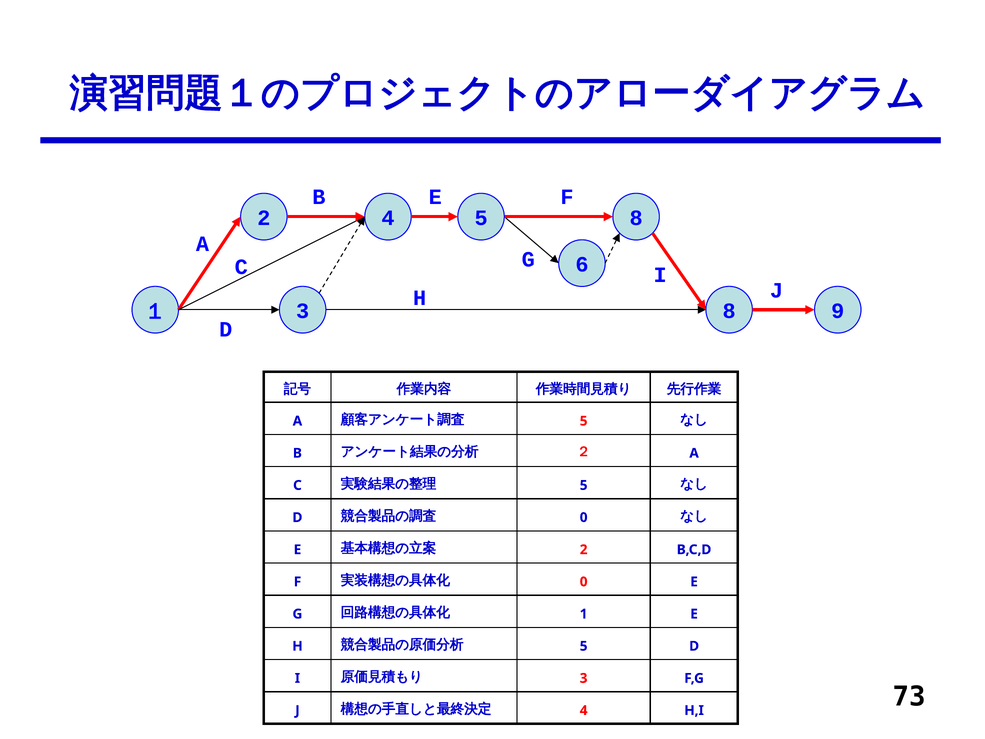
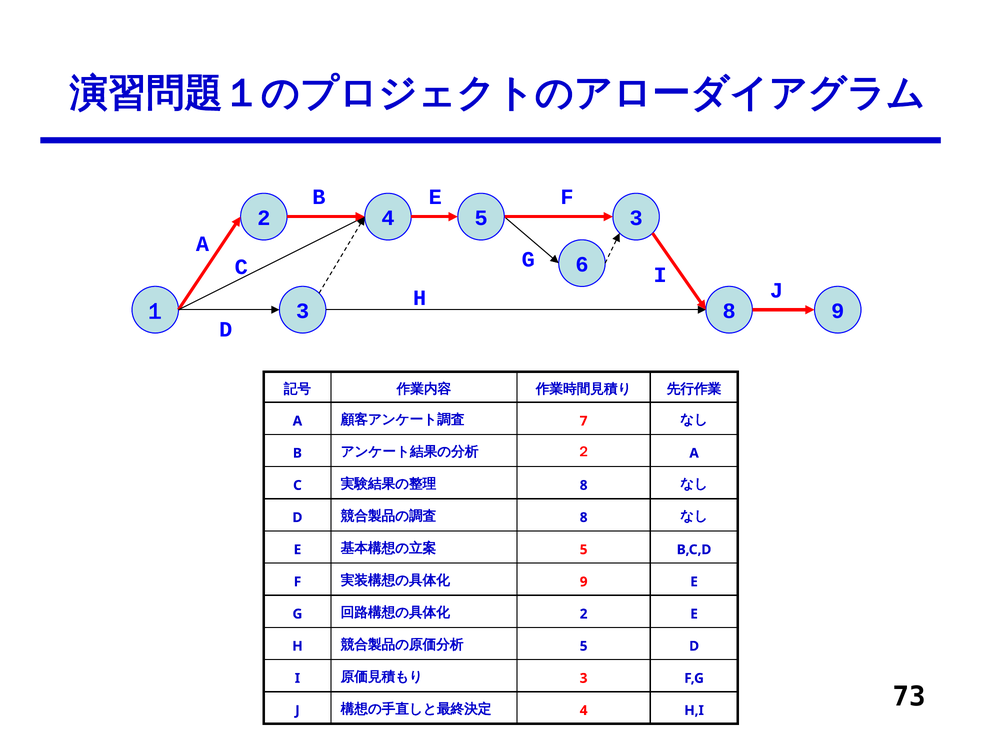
2 8: 8 -> 3 (636, 218)
5: 5 -> 7 (584, 421)
5: 5 -> 8 (584, 485)
0: 0 -> 8 (584, 517)
2: 2 -> 5 (584, 549)
0: 0 -> 9 (584, 582)
1: 1 -> 2 (584, 614)
